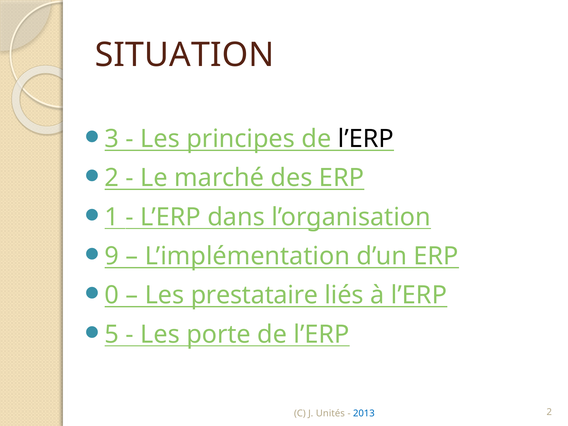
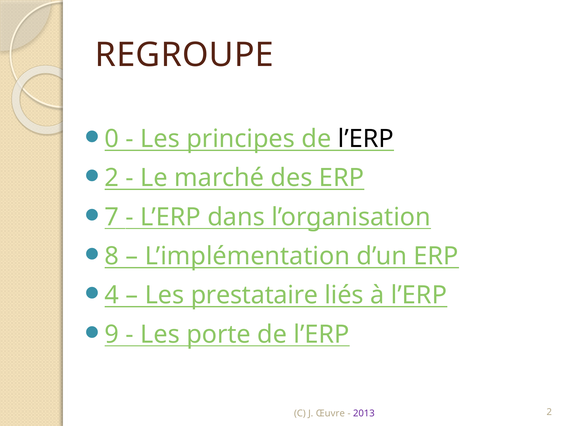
SITUATION: SITUATION -> REGROUPE (184, 55)
3: 3 -> 0 (112, 139)
1: 1 -> 7 (112, 217)
9: 9 -> 8 (112, 256)
0: 0 -> 4 (112, 295)
5: 5 -> 9 (112, 334)
Unités: Unités -> Œuvre (330, 413)
2013 colour: blue -> purple (364, 413)
